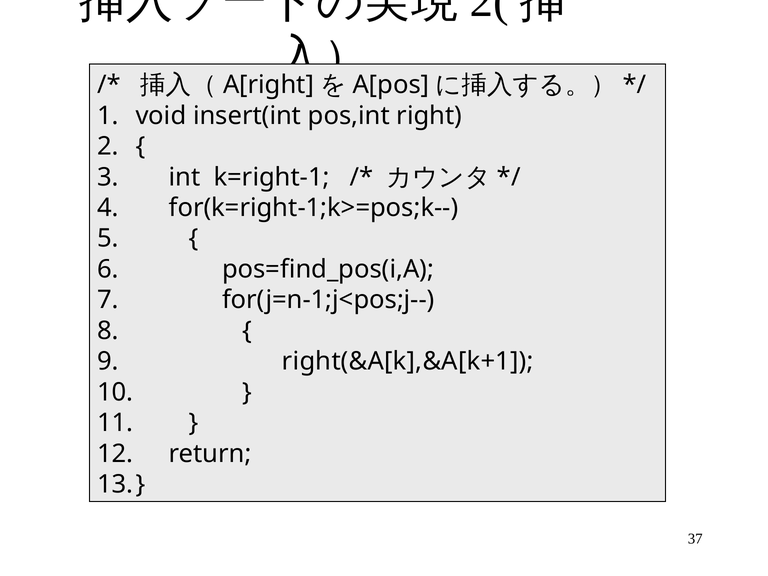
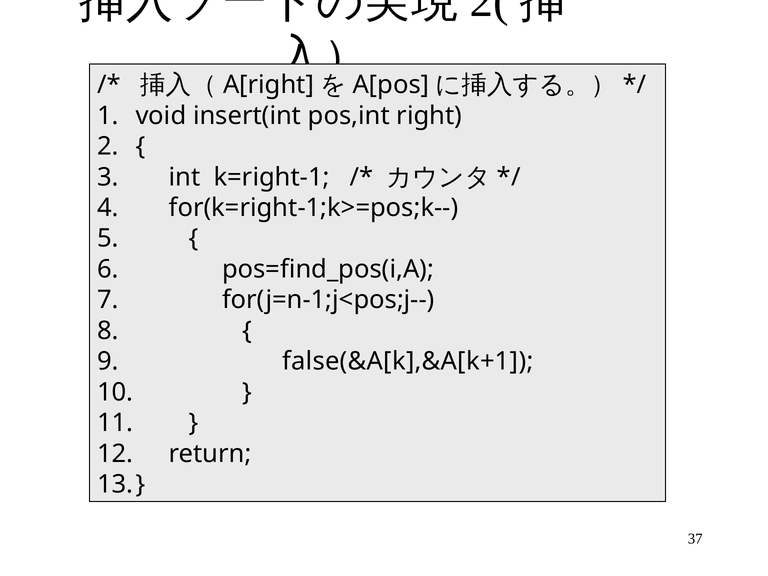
right(&A[k],&A[k+1: right(&A[k],&A[k+1 -> false(&A[k],&A[k+1 (408, 361)
